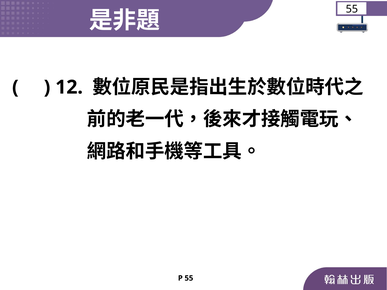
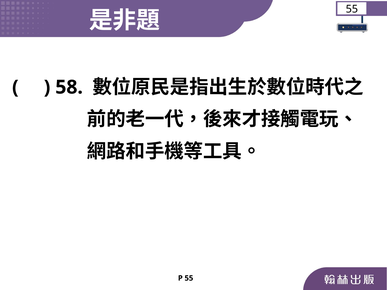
12: 12 -> 58 (69, 87)
